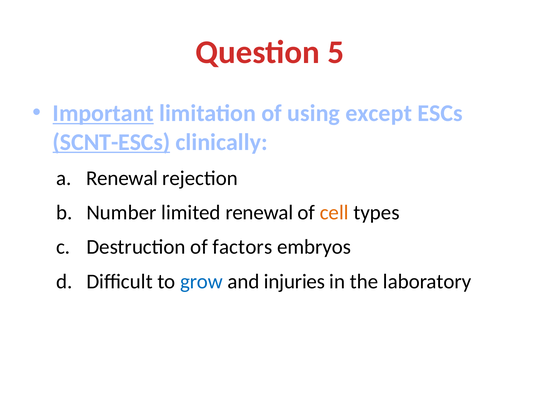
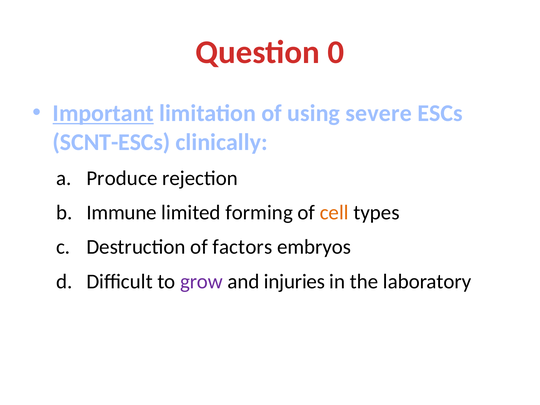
5: 5 -> 0 (336, 52)
except: except -> severe (379, 113)
SCNT-ESCs underline: present -> none (111, 142)
Renewal: Renewal -> Produce (122, 178)
Number: Number -> Immune (122, 213)
limited renewal: renewal -> forming (259, 213)
grow colour: blue -> purple (201, 282)
